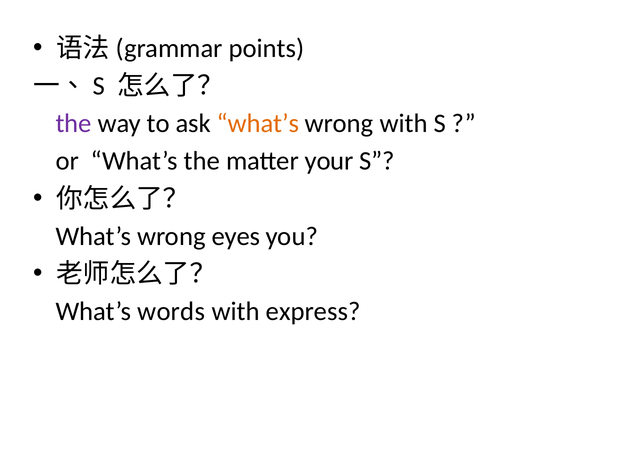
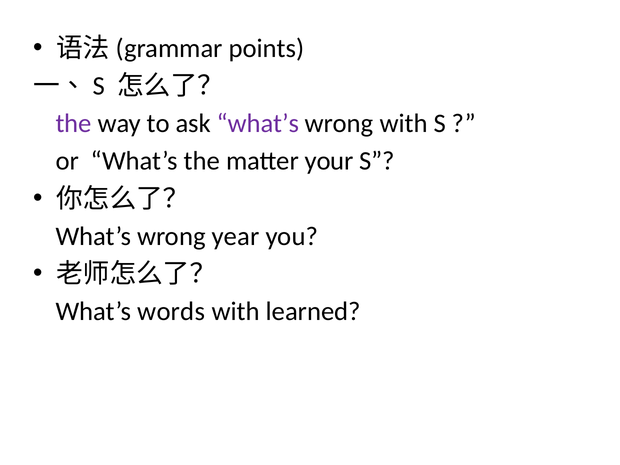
what’s colour: orange -> purple (258, 124)
eyes: eyes -> year (236, 236)
express: express -> learned (313, 311)
